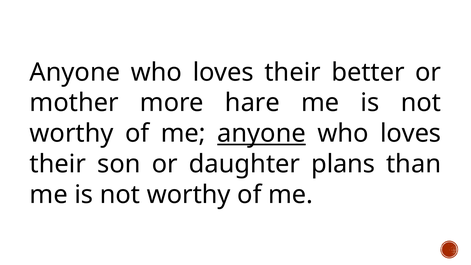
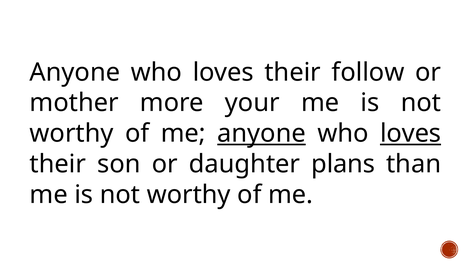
better: better -> follow (368, 72)
hare: hare -> your (252, 103)
loves underline: none -> present (411, 133)
